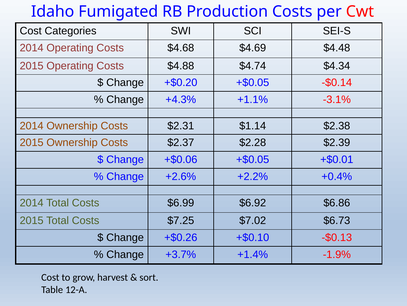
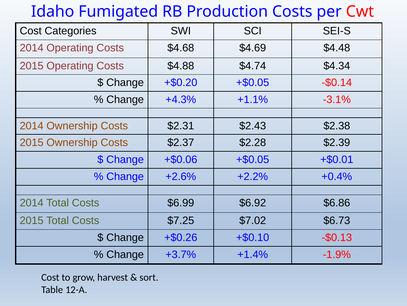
$1.14: $1.14 -> $2.43 (253, 125)
